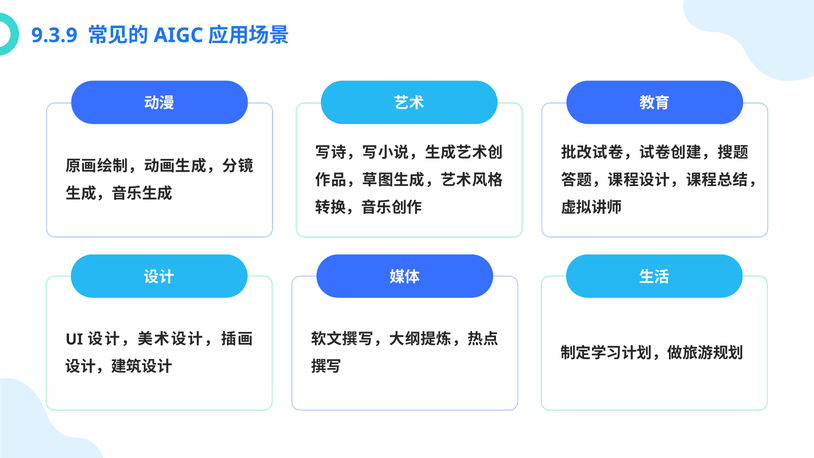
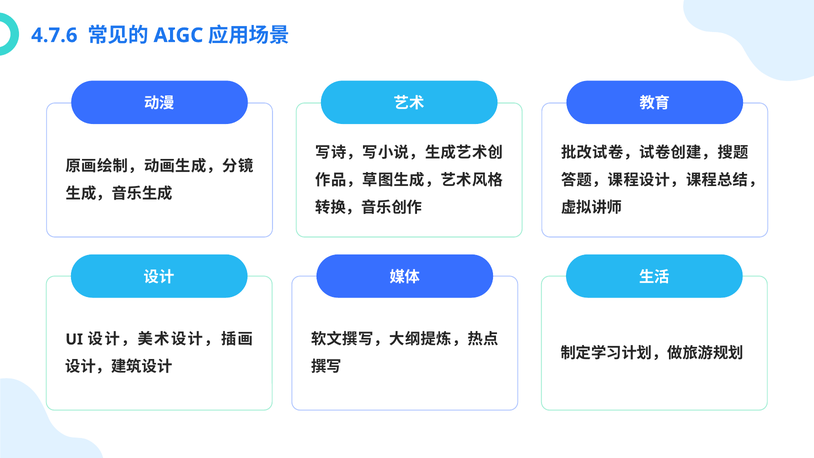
9.3.9: 9.3.9 -> 4.7.6 (54, 35)
